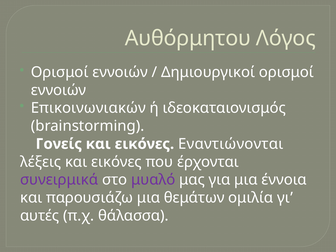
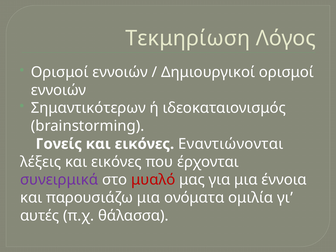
Αυθόρμητου: Αυθόρμητου -> Τεκμηρίωση (188, 38)
Επικοινωνιακών: Επικοινωνιακών -> Σημαντικότερων (88, 108)
μυαλό colour: purple -> red (153, 180)
θεμάτων: θεμάτων -> ονόματα (194, 198)
